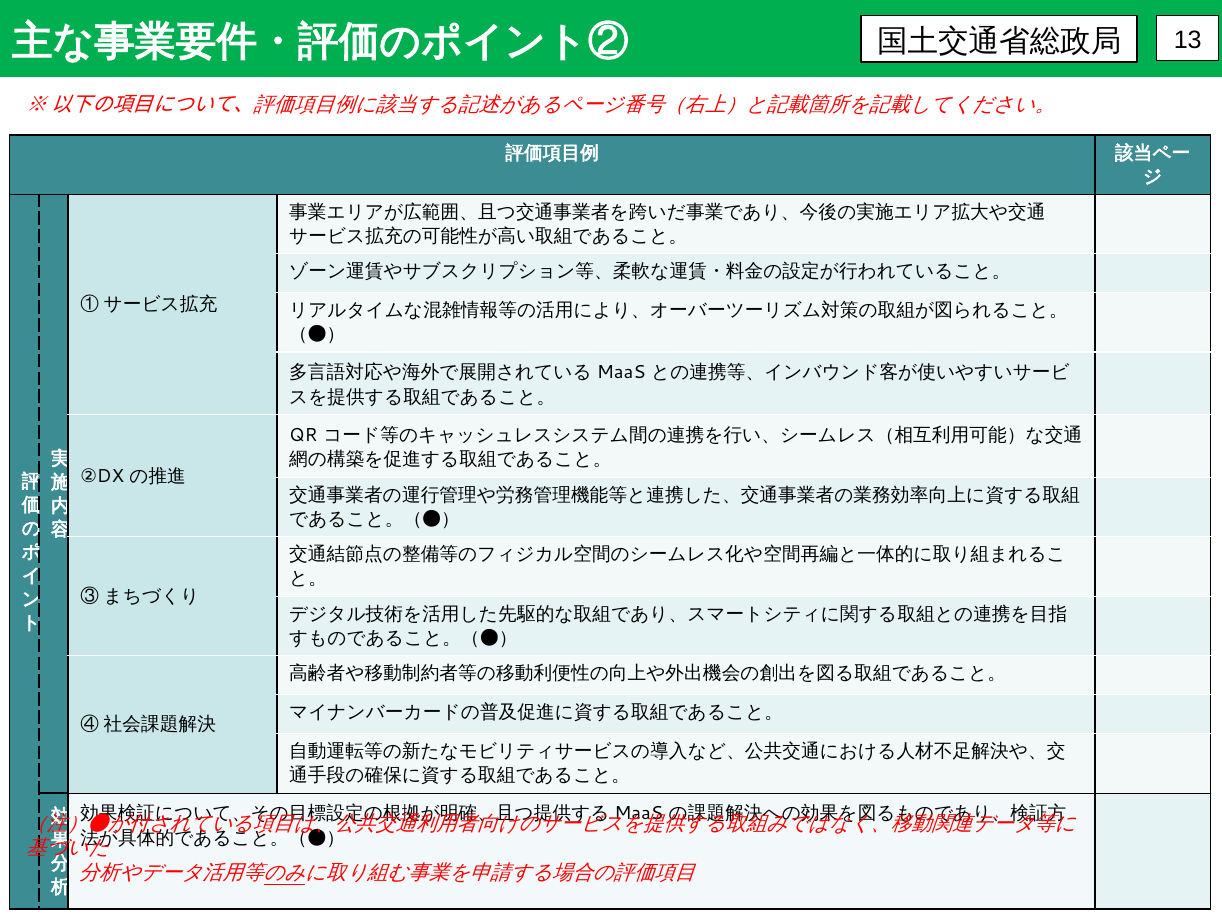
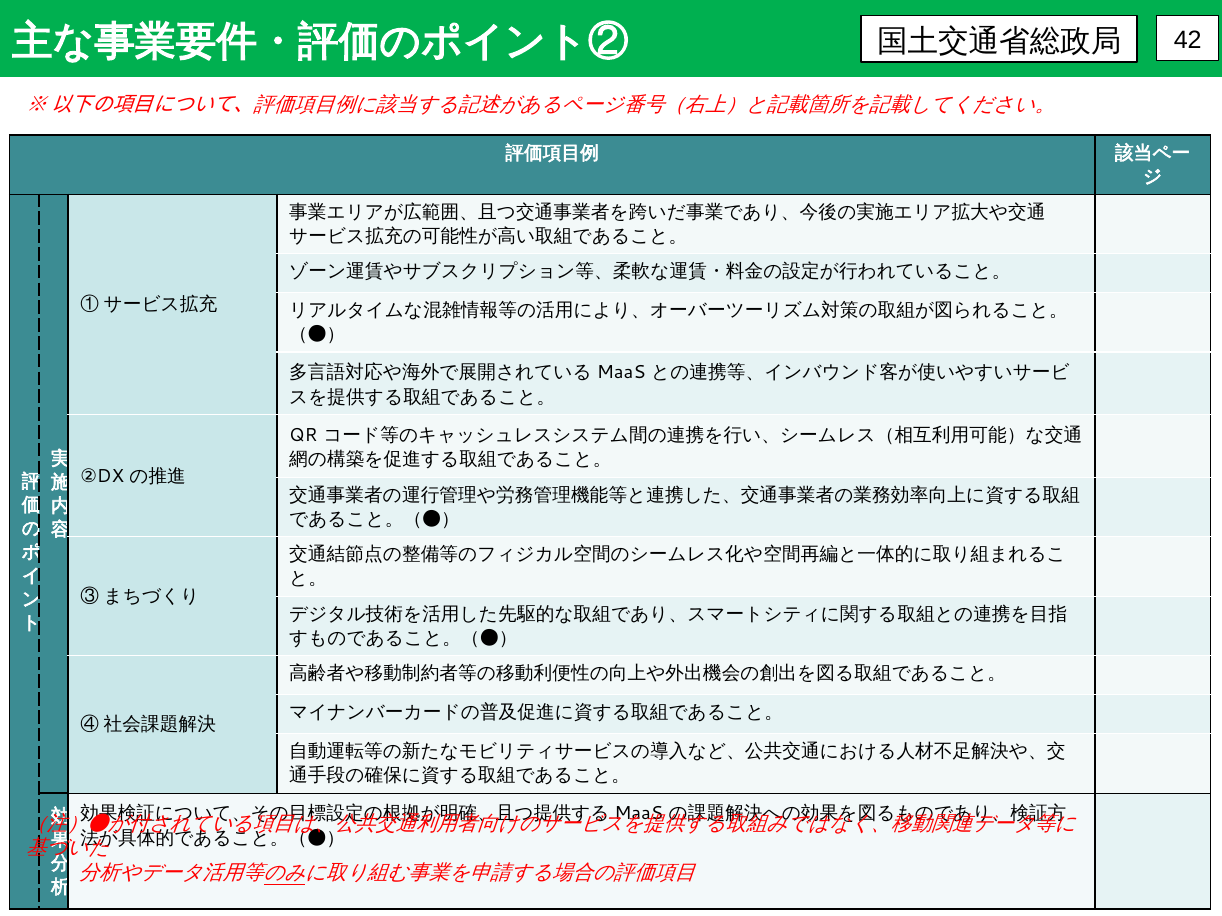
13: 13 -> 42 (1188, 40)
